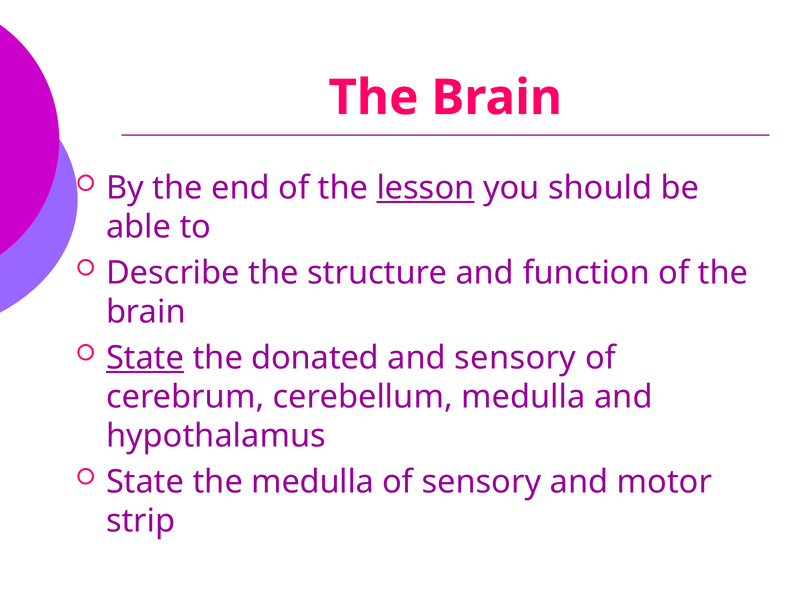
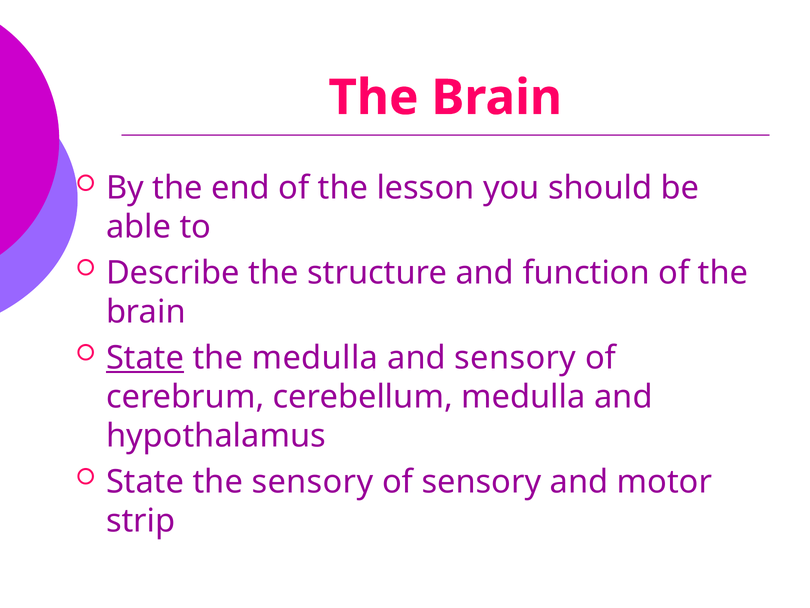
lesson underline: present -> none (426, 188)
the donated: donated -> medulla (315, 357)
the medulla: medulla -> sensory (312, 482)
